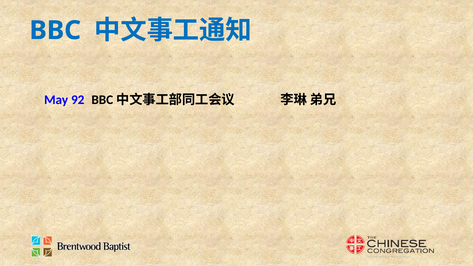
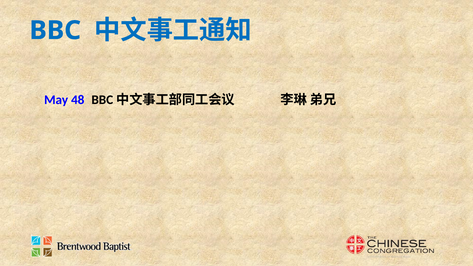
92: 92 -> 48 (78, 100)
